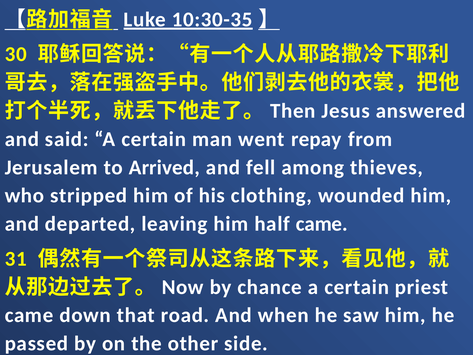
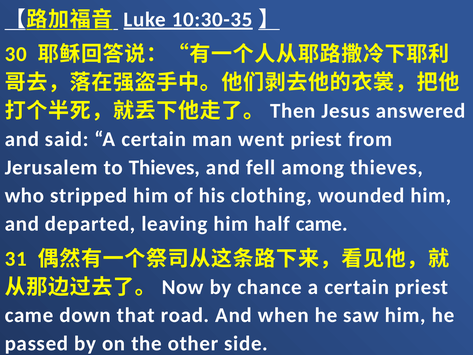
went repay: repay -> priest (316, 139)
to Arrived: Arrived -> Thieves (164, 167)
